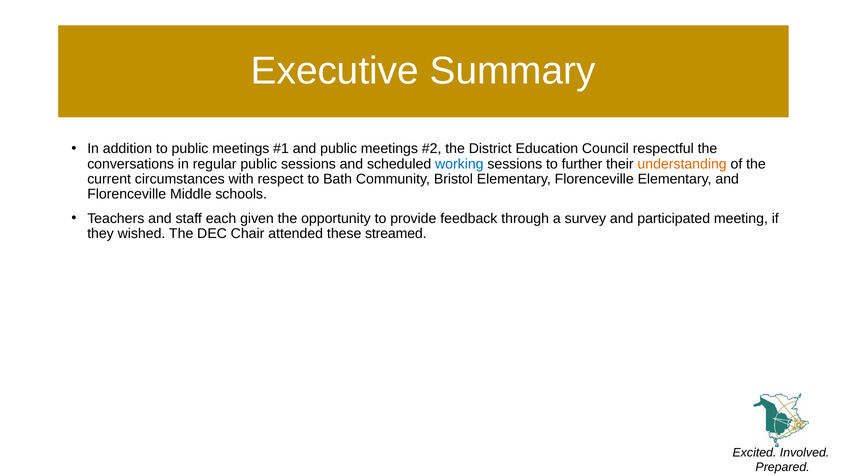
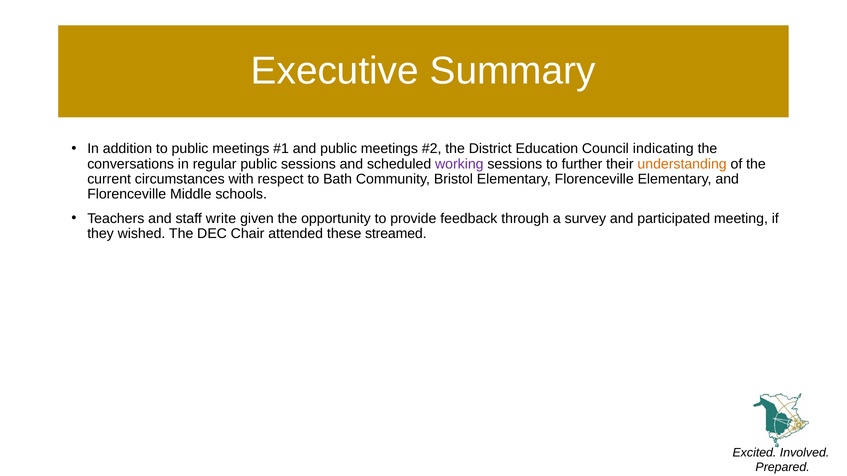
respectful: respectful -> indicating (663, 149)
working colour: blue -> purple (459, 164)
each: each -> write (221, 219)
